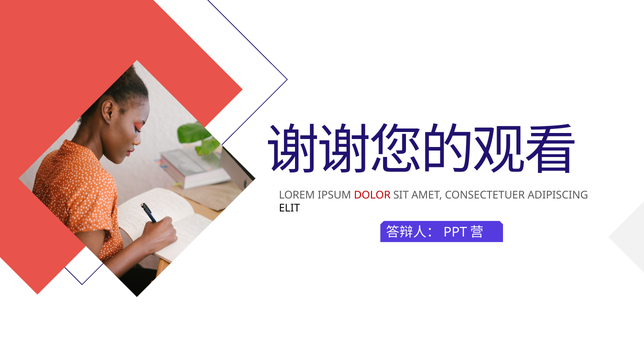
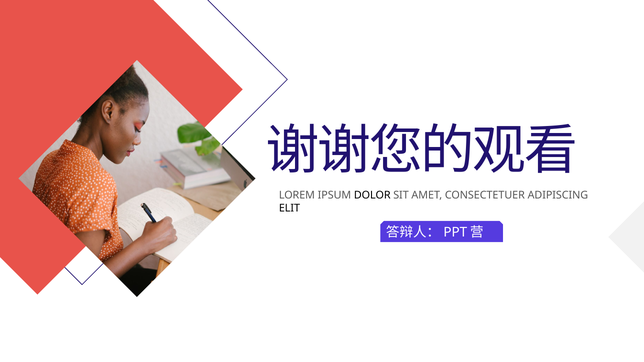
DOLOR colour: red -> black (372, 195)
